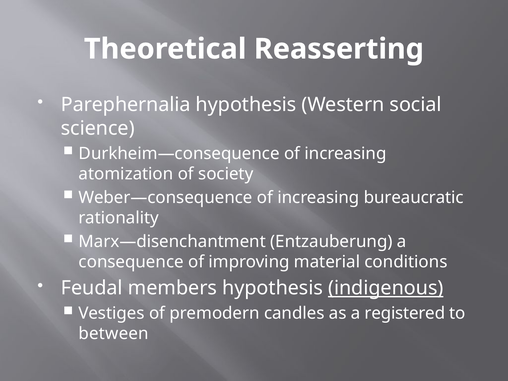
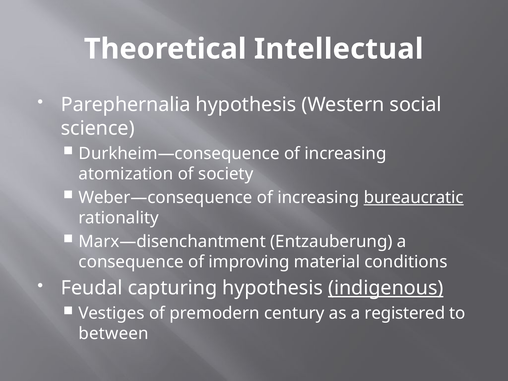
Reasserting: Reasserting -> Intellectual (339, 49)
bureaucratic underline: none -> present (414, 198)
members: members -> capturing (173, 288)
candles: candles -> century (294, 313)
